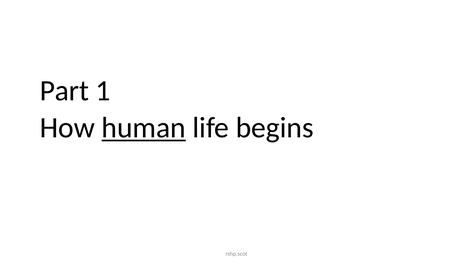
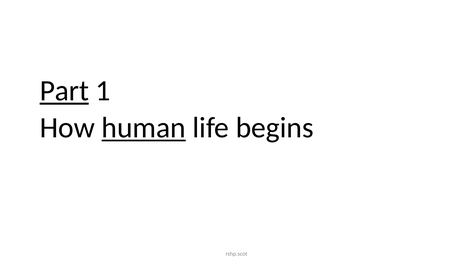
Part underline: none -> present (64, 91)
